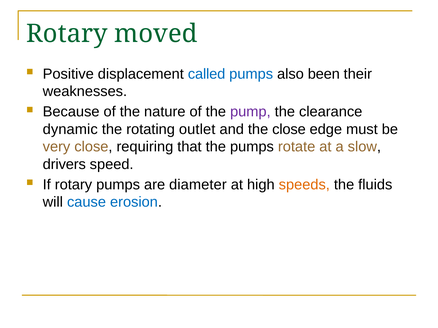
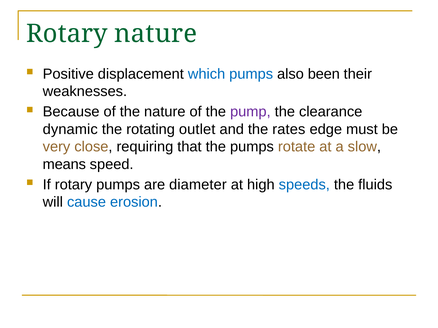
Rotary moved: moved -> nature (156, 34)
called: called -> which (207, 74)
the close: close -> rates (289, 129)
drivers: drivers -> means (64, 165)
speeds colour: orange -> blue (304, 185)
